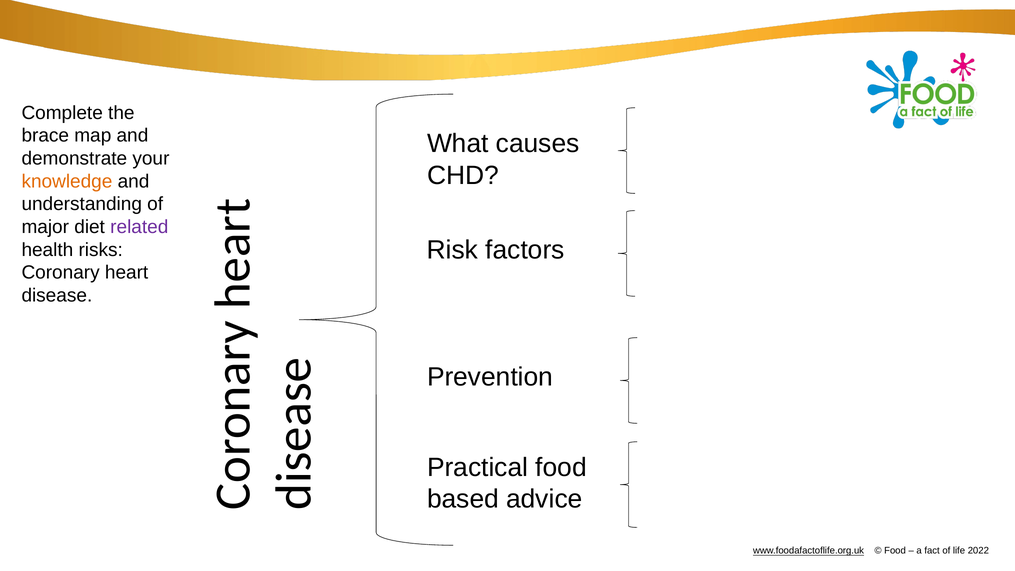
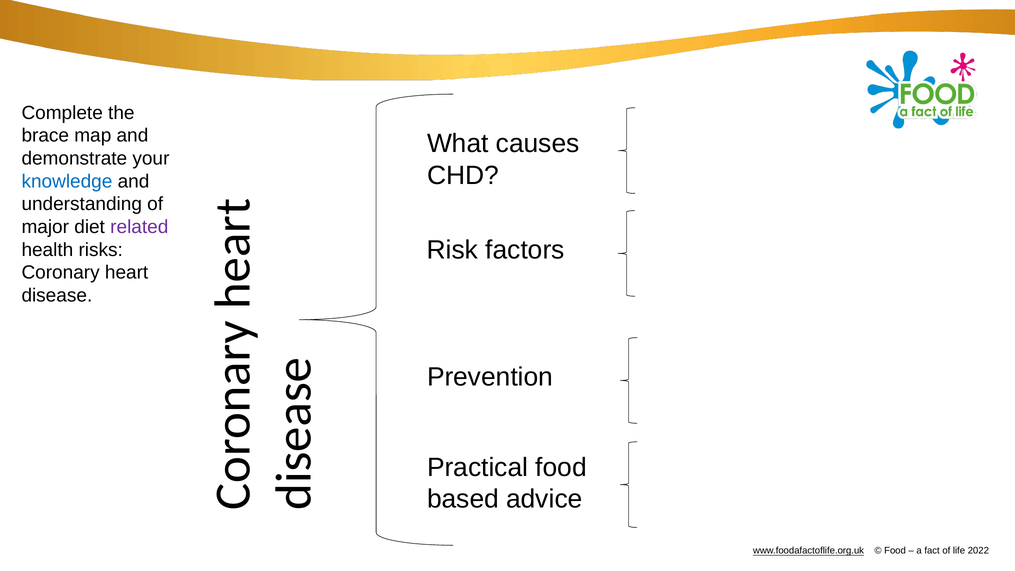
knowledge colour: orange -> blue (67, 181)
